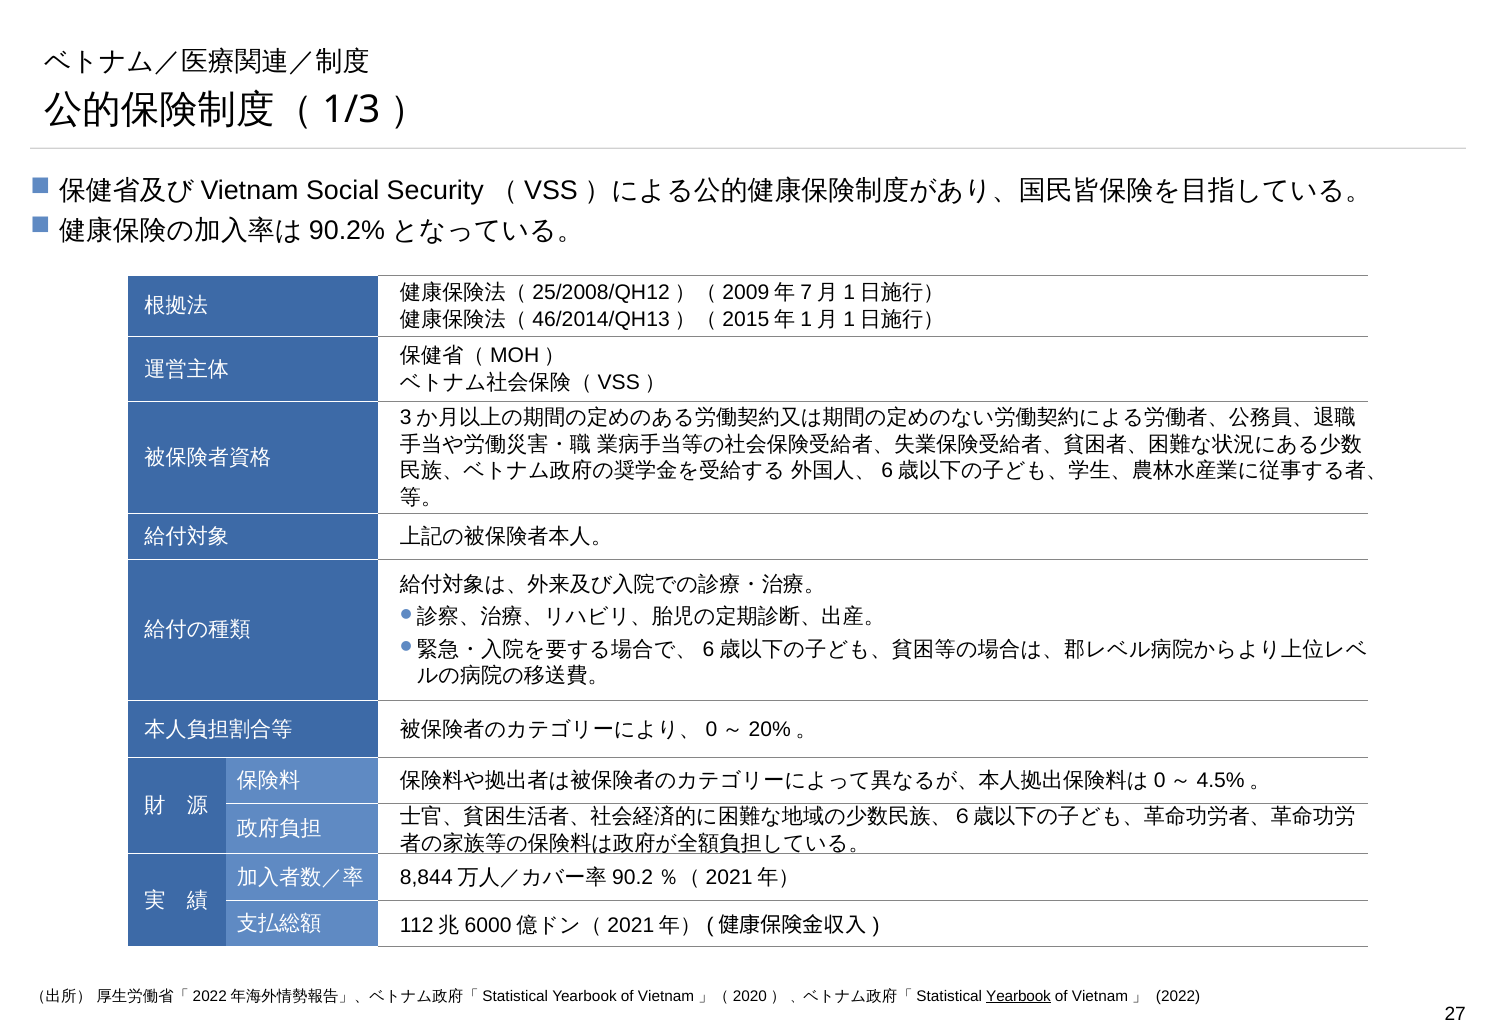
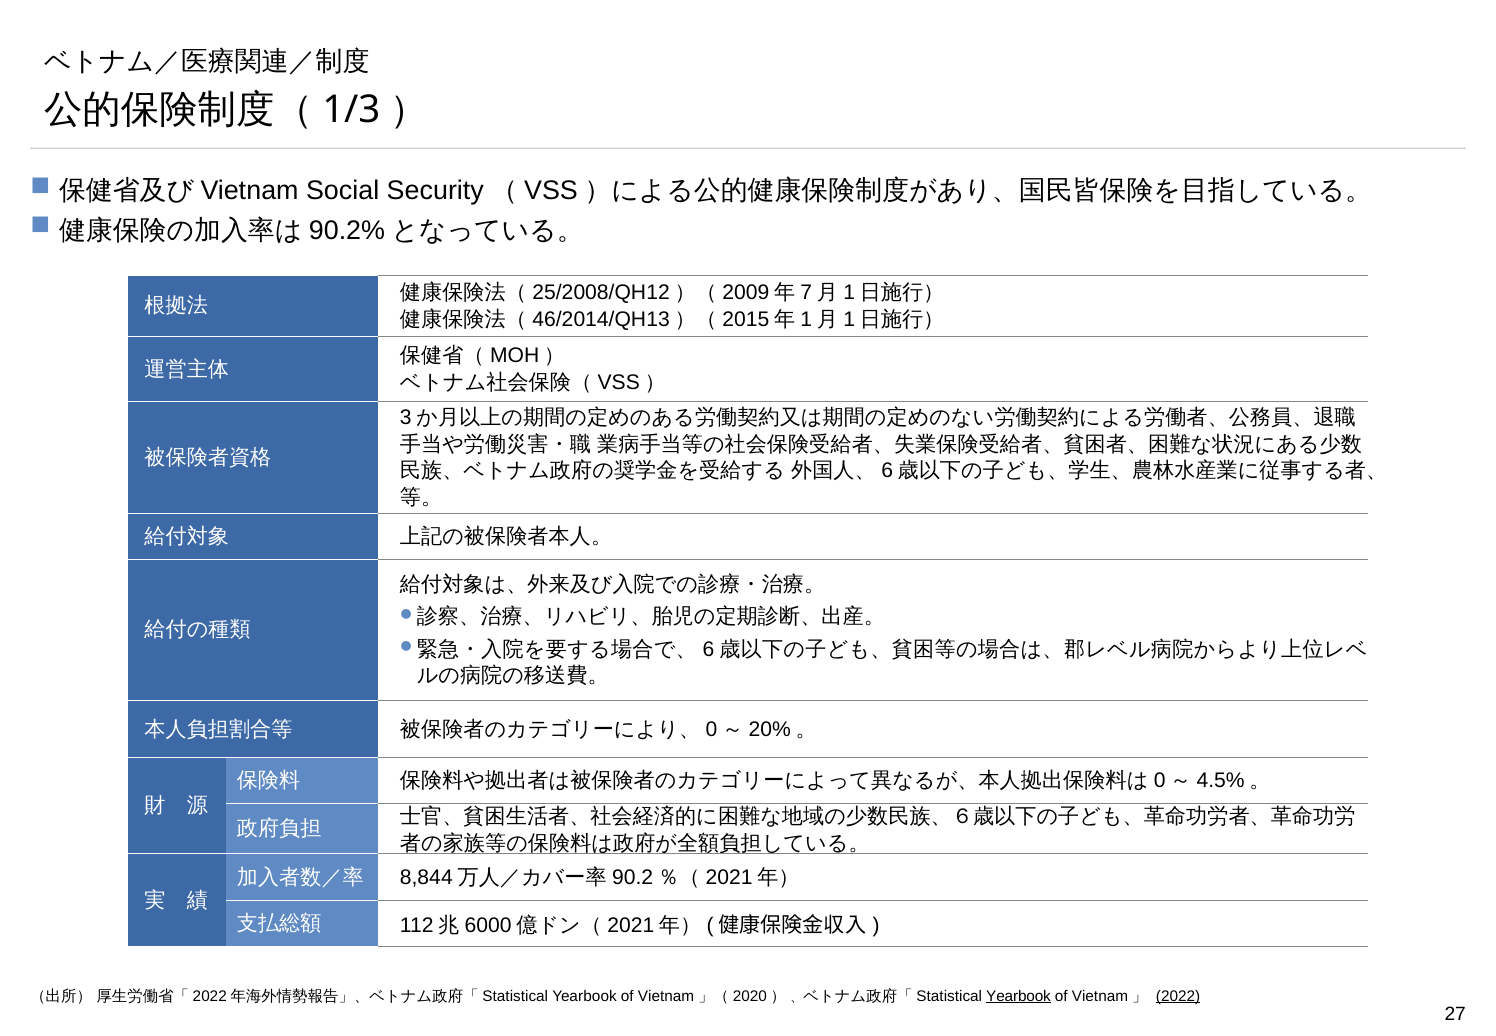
2022 underline: none -> present (1178, 996)
